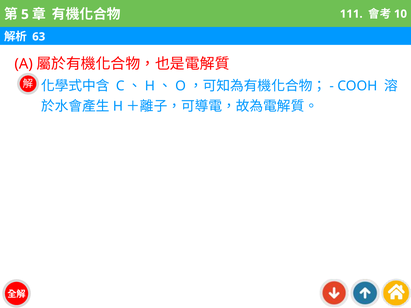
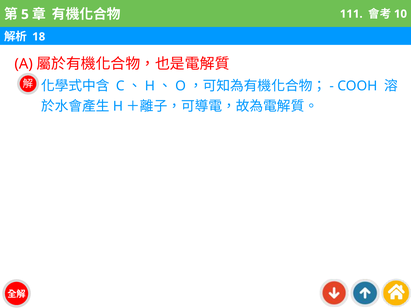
63: 63 -> 18 (39, 37)
